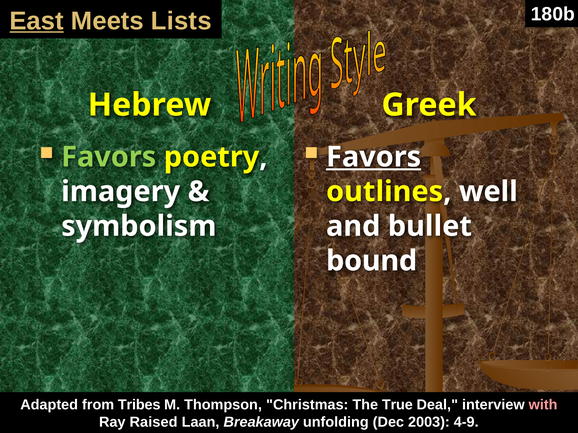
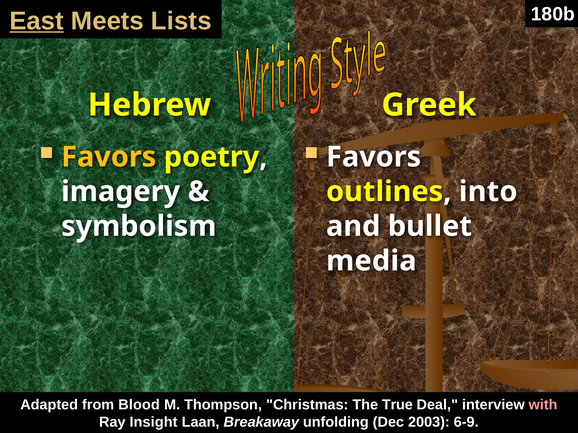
Favors colour: light green -> yellow (109, 157)
Favors underline: present -> none (374, 157)
well: well -> into (488, 192)
bound: bound -> media (371, 261)
Tribes: Tribes -> Blood (139, 405)
Raised: Raised -> Insight (154, 423)
4-9: 4-9 -> 6-9 (466, 423)
